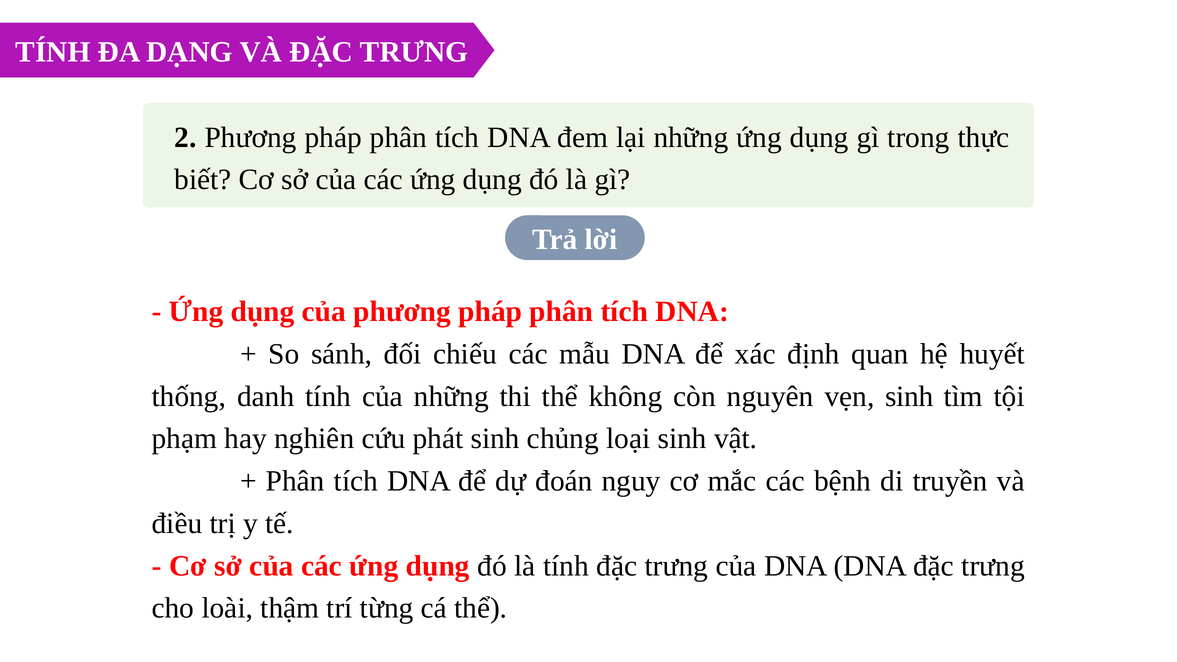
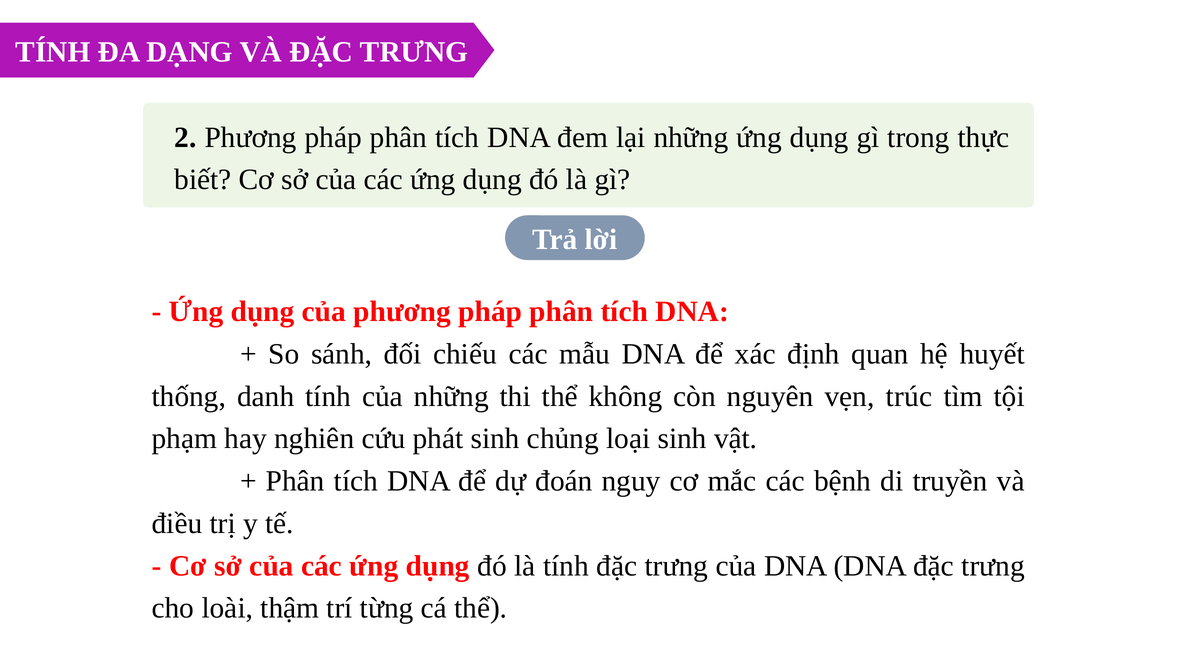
vẹn sinh: sinh -> trúc (909, 396)
